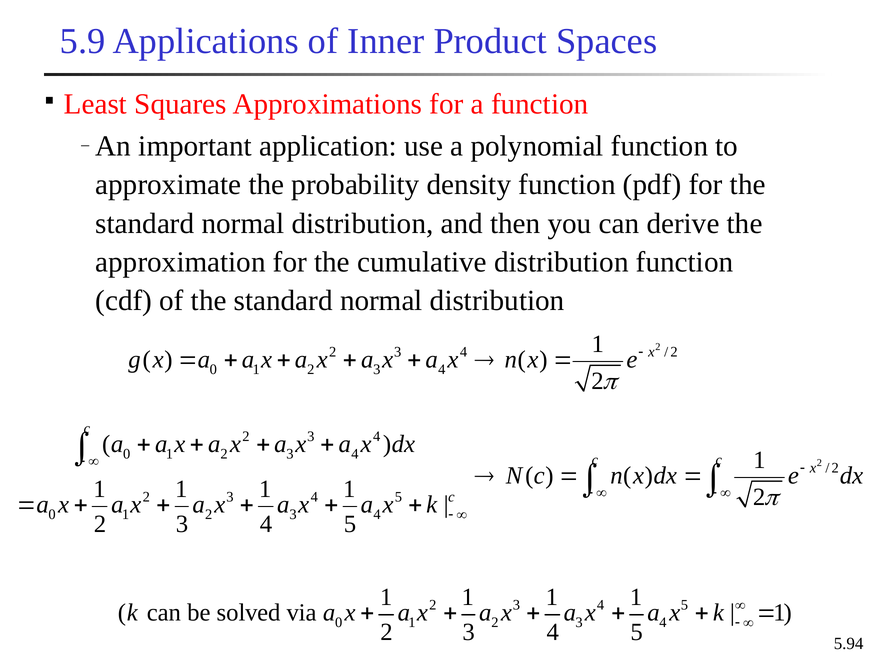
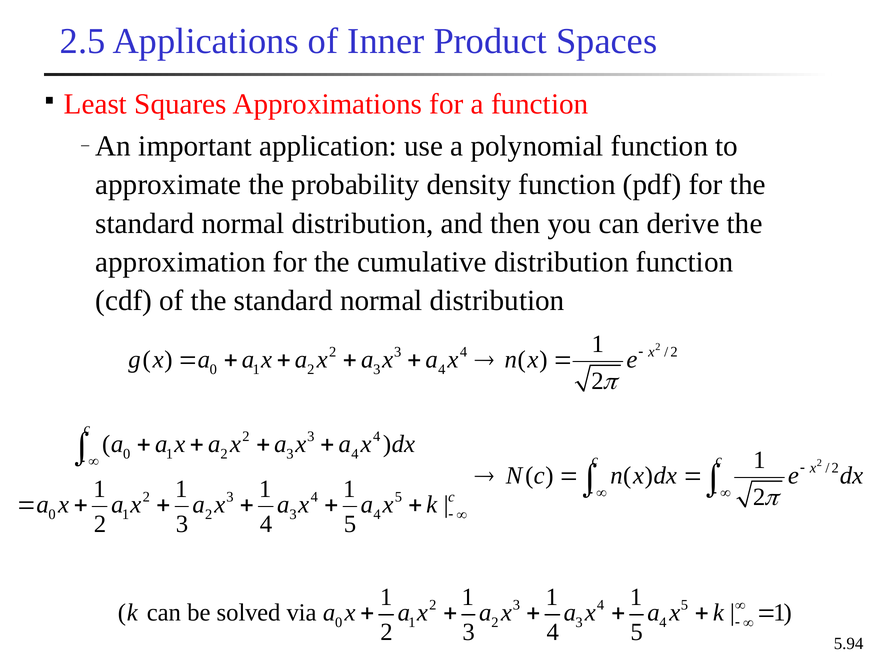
5.9: 5.9 -> 2.5 (83, 41)
